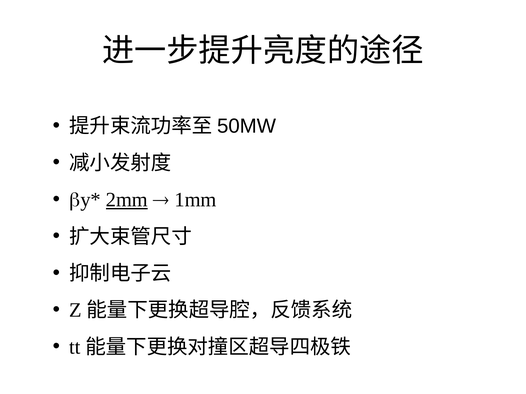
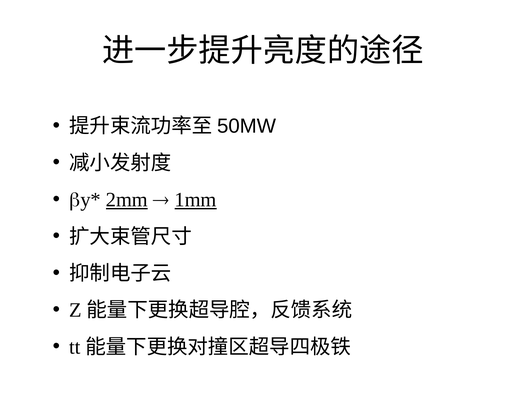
1mm underline: none -> present (196, 200)
